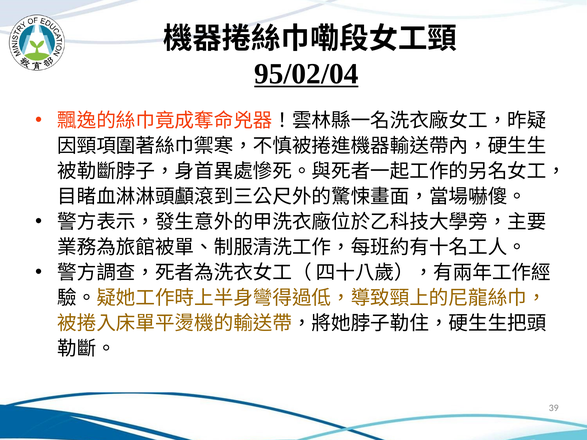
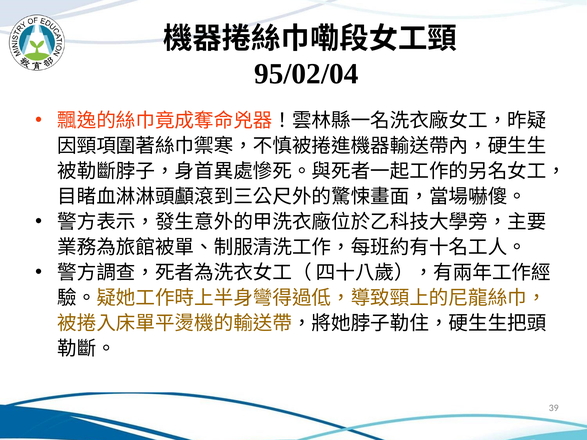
95/02/04 underline: present -> none (306, 74)
